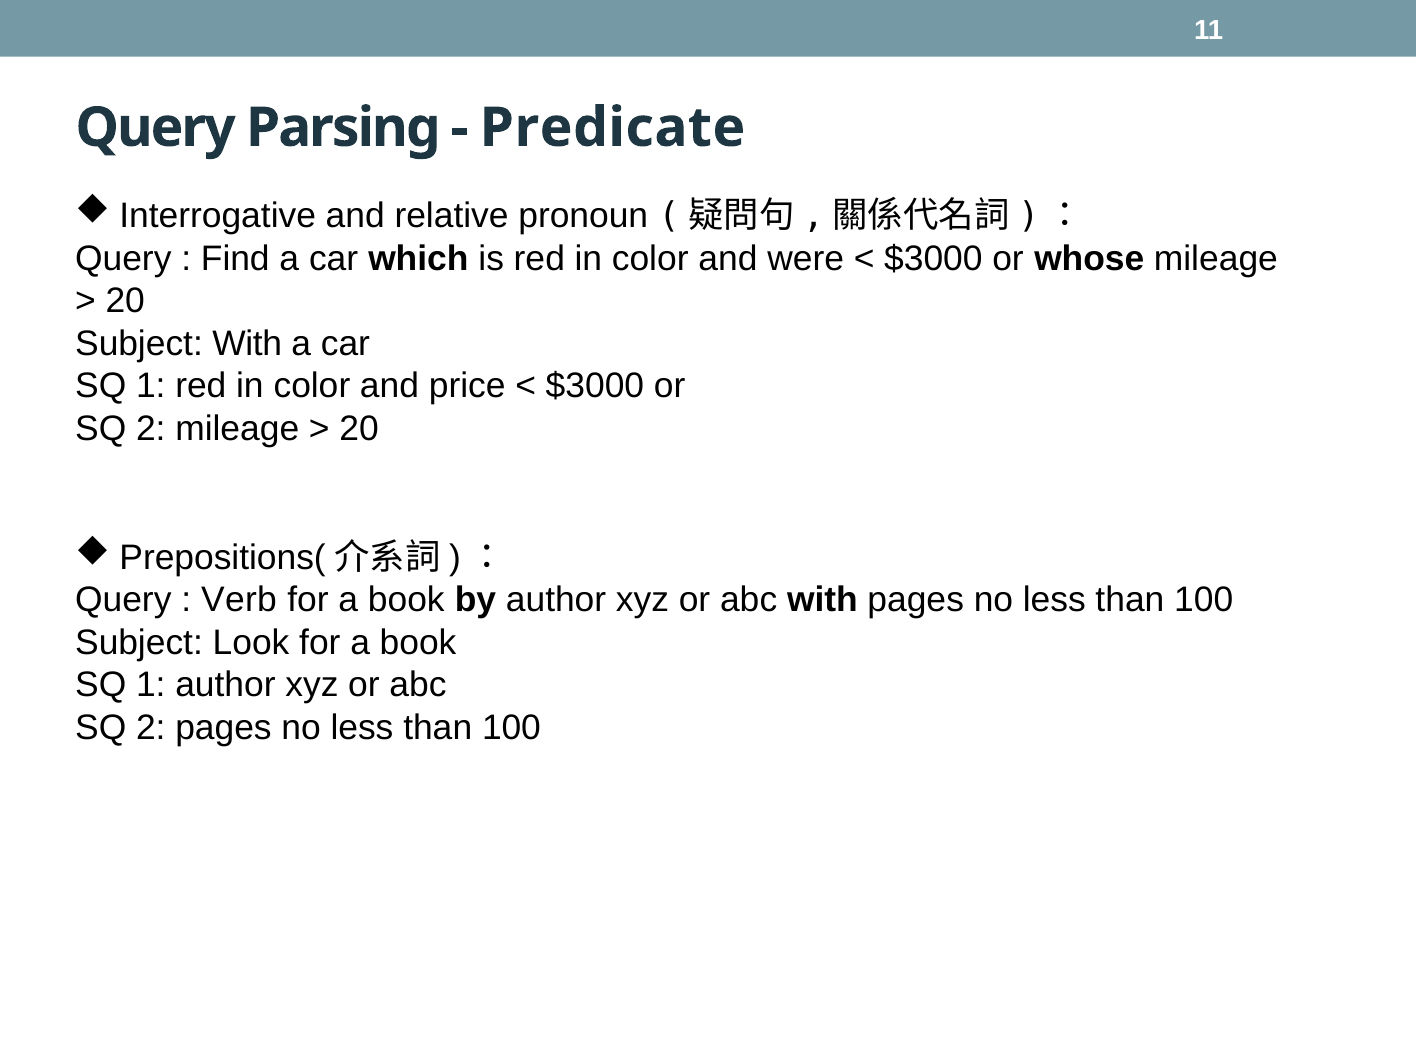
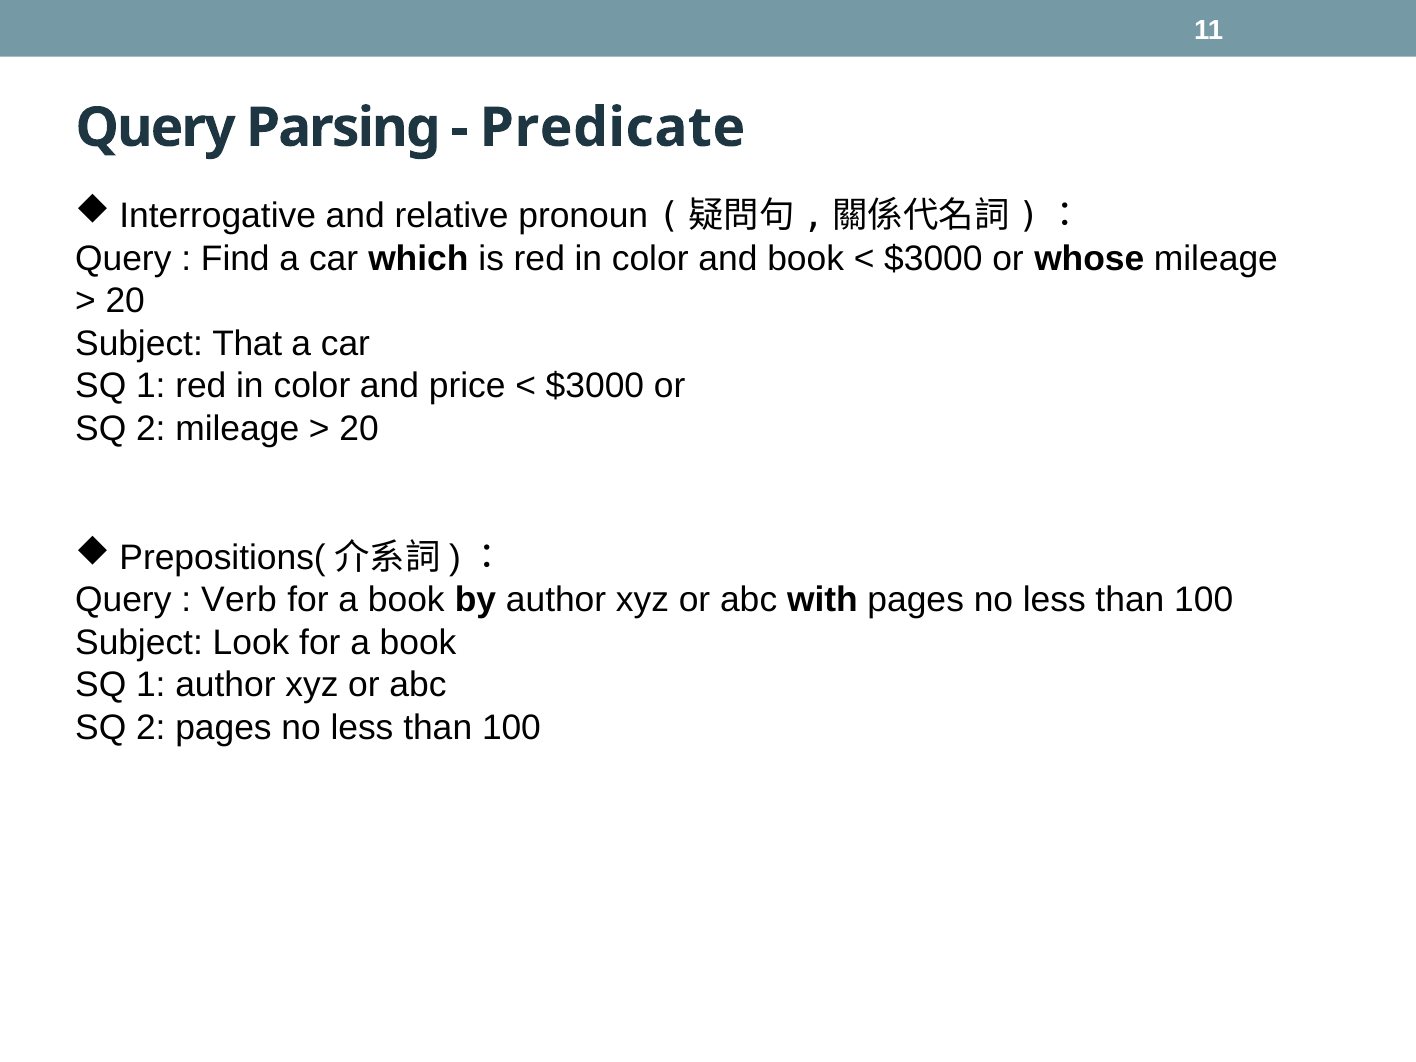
and were: were -> book (806, 258)
Subject With: With -> That (247, 343)
